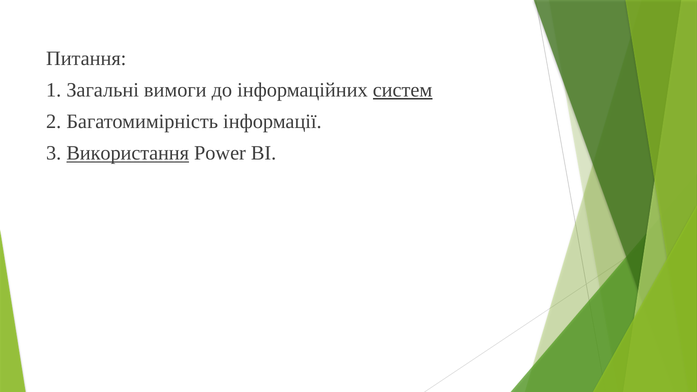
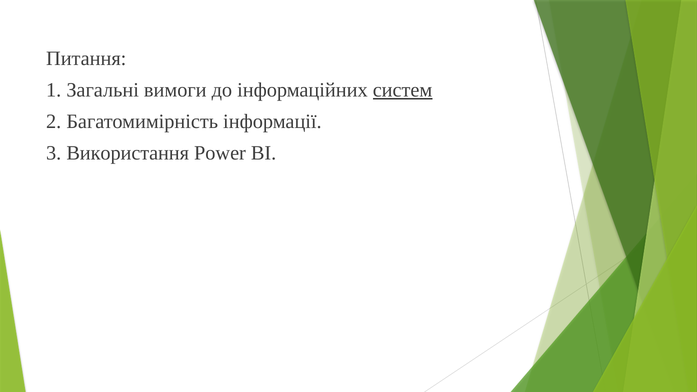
Використання underline: present -> none (128, 153)
